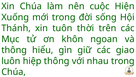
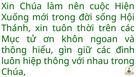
giao: giao -> đình (125, 50)
